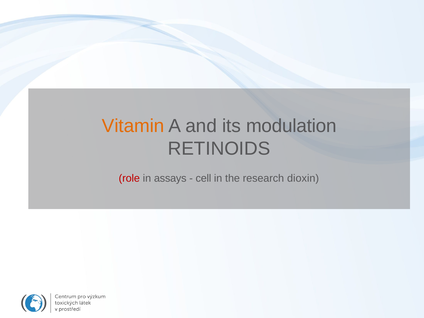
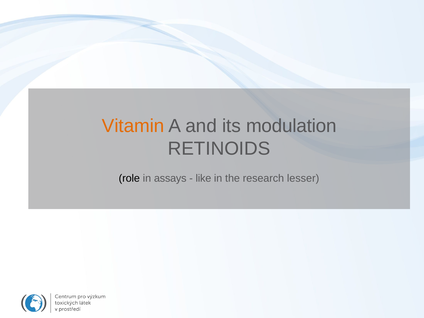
role colour: red -> black (129, 178)
cell: cell -> like (203, 178)
dioxin: dioxin -> lesser (303, 178)
